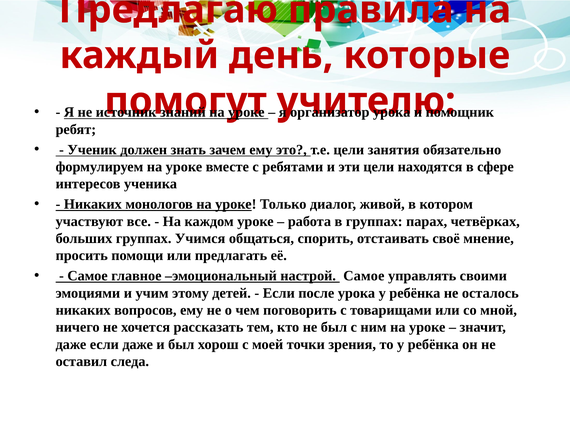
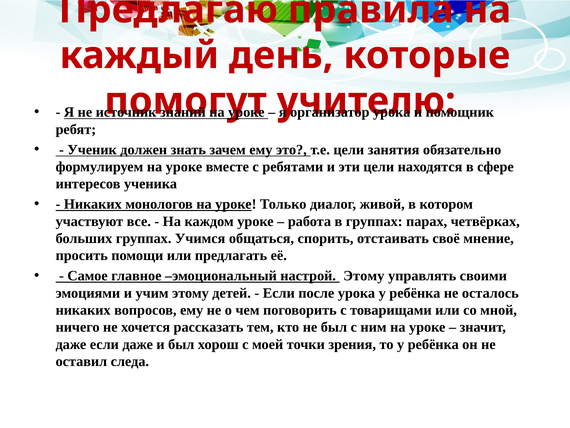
настрой Самое: Самое -> Этому (364, 276)
